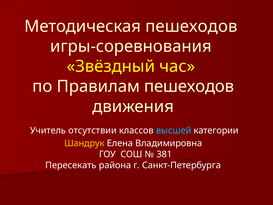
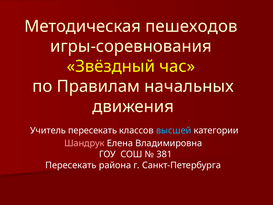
Правилам пешеходов: пешеходов -> начальных (189, 86)
Учитель отсутствии: отсутствии -> пересекать (93, 130)
Шандрук colour: yellow -> pink (84, 143)
